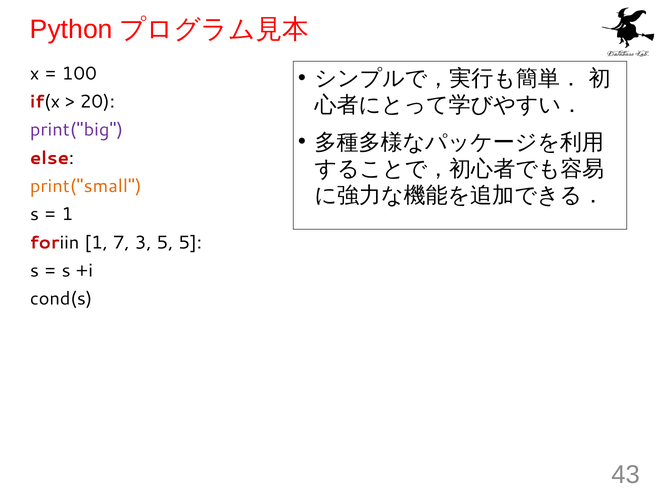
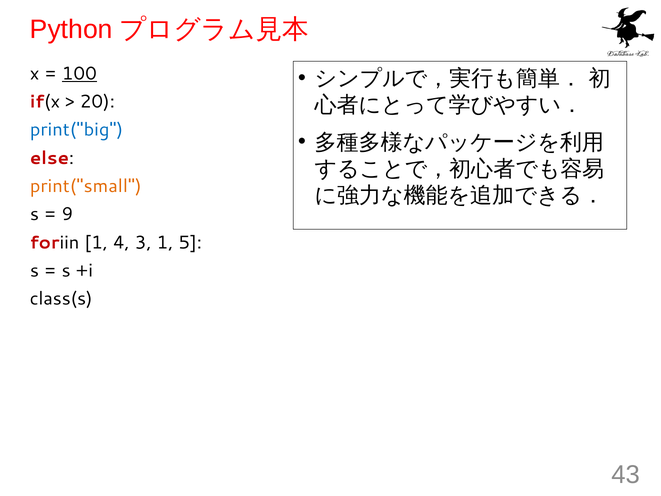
100 underline: none -> present (79, 74)
print("big colour: purple -> blue (77, 130)
1: 1 -> 9 (67, 214)
7: 7 -> 4 (121, 242)
3 5: 5 -> 1 (165, 242)
cond(s: cond(s -> class(s (61, 299)
